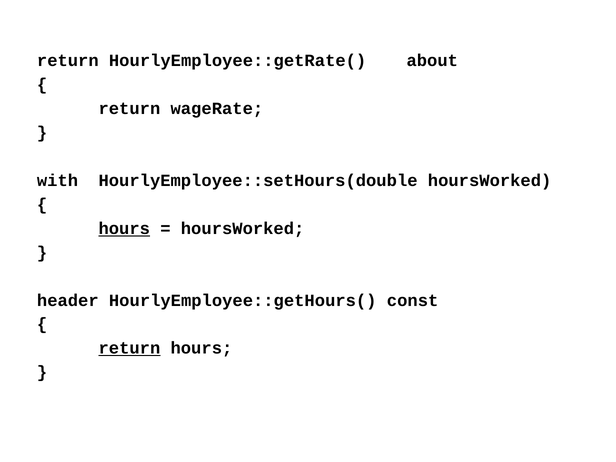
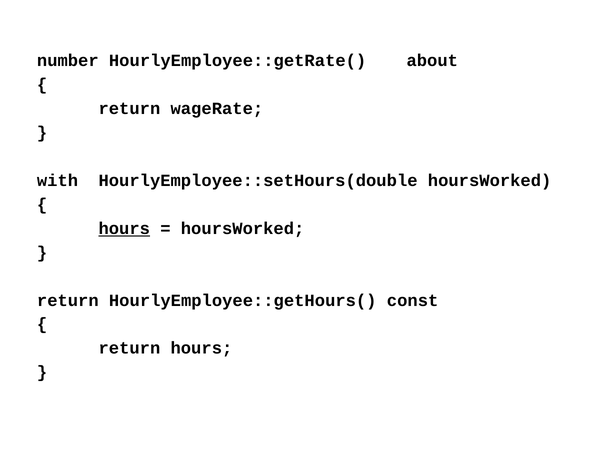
return: return -> number (68, 61)
header: header -> return (68, 300)
return underline: present -> none (129, 348)
